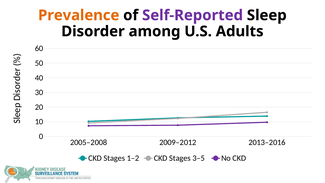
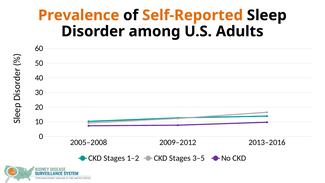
Self-Reported colour: purple -> orange (193, 15)
